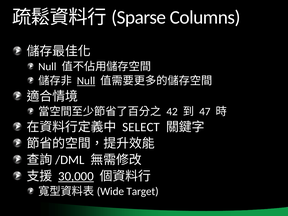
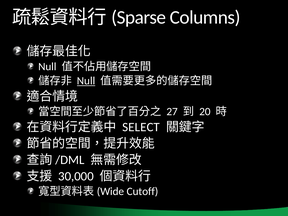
42: 42 -> 27 (172, 112)
47: 47 -> 20 (205, 112)
30,000 underline: present -> none (76, 176)
Target: Target -> Cutoff (143, 191)
